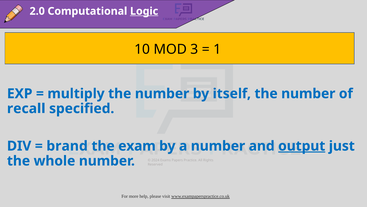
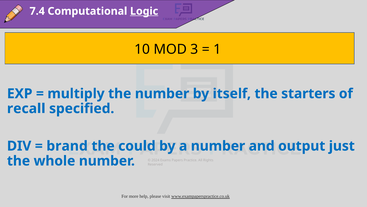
2.0: 2.0 -> 7.4 (37, 11)
itself the number: number -> starters (308, 93)
exam: exam -> could (137, 146)
output underline: present -> none (302, 146)
